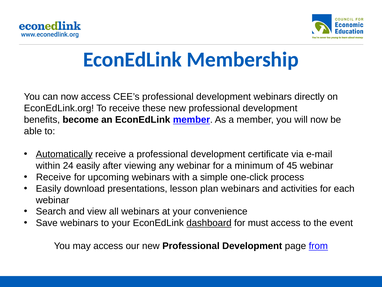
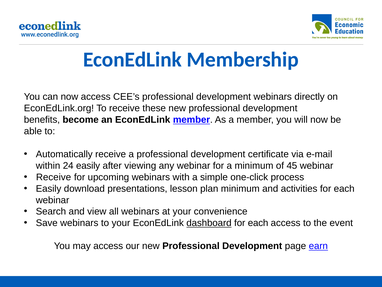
Automatically underline: present -> none (64, 154)
plan webinars: webinars -> minimum (240, 188)
must: must -> each (258, 223)
from: from -> earn (318, 246)
